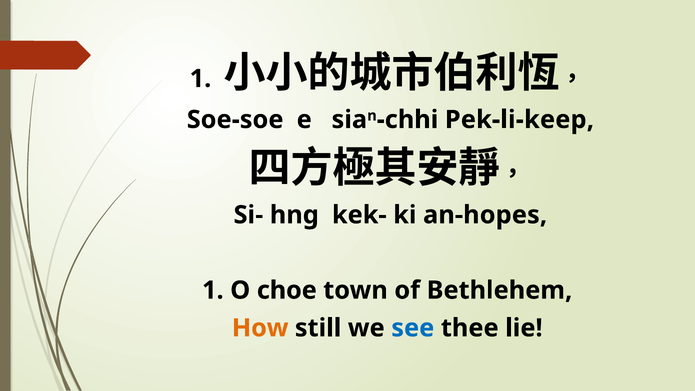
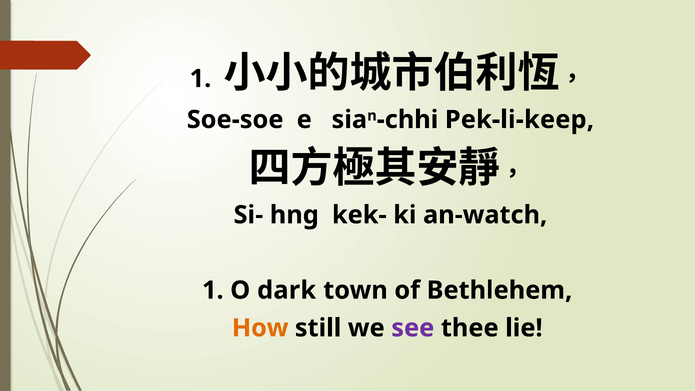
an-hopes: an-hopes -> an-watch (485, 215)
choe: choe -> dark (287, 290)
see colour: blue -> purple (413, 328)
